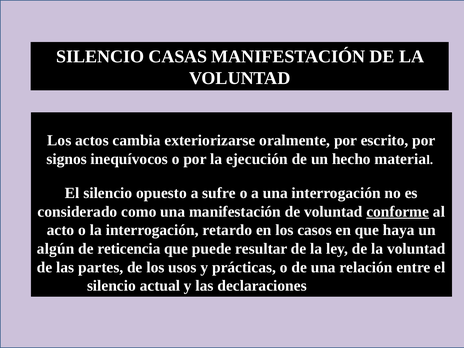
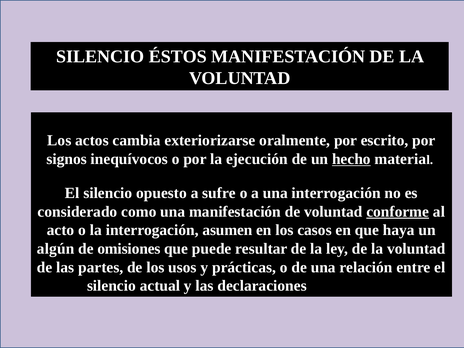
CASAS: CASAS -> ÉSTOS (178, 57)
hecho underline: none -> present (351, 159)
retardo: retardo -> asumen (227, 230)
reticencia: reticencia -> omisiones (129, 249)
